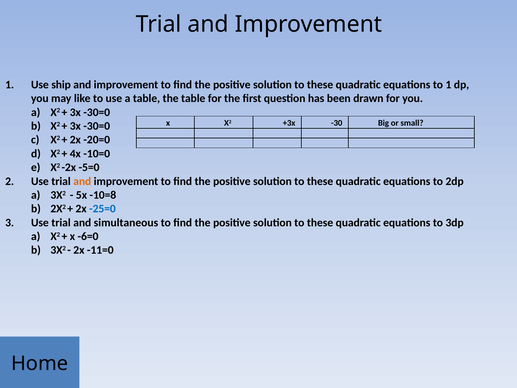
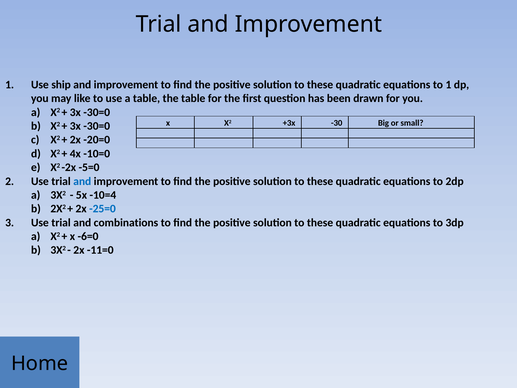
and colour: orange -> blue (82, 181)
-10=8: -10=8 -> -10=4 (103, 195)
simultaneous: simultaneous -> combinations (126, 222)
